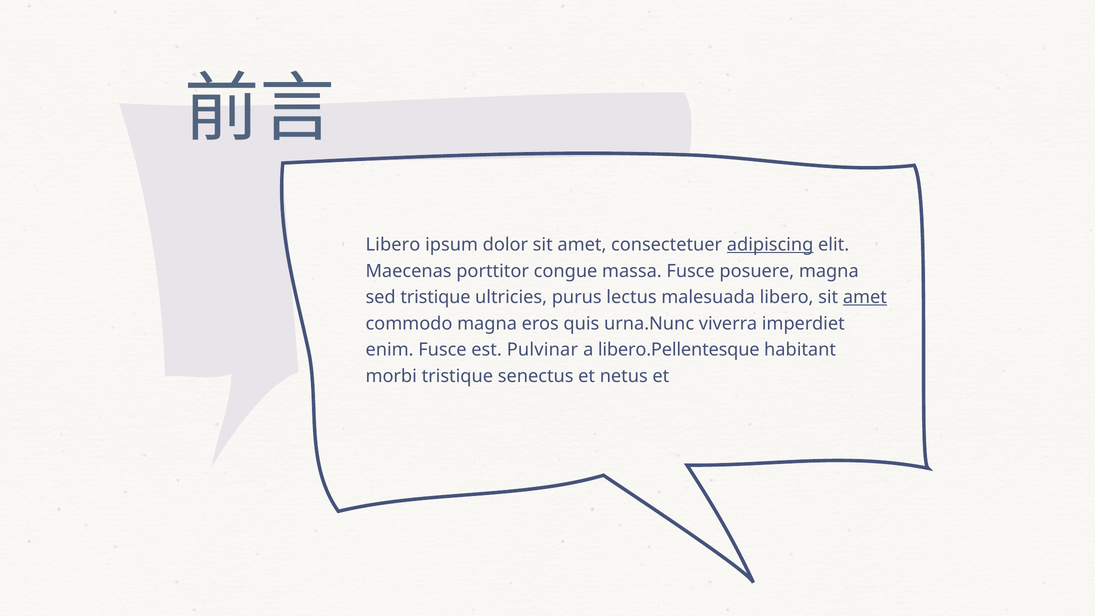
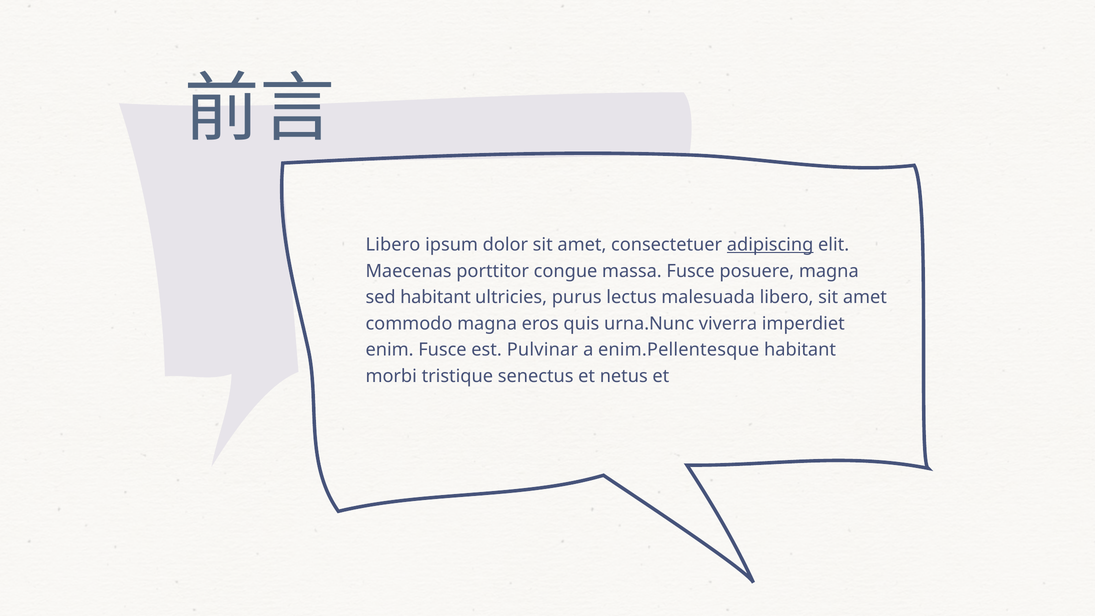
sed tristique: tristique -> habitant (436, 297)
amet underline: present -> none (865, 297)
libero.Pellentesque: libero.Pellentesque -> enim.Pellentesque (679, 350)
